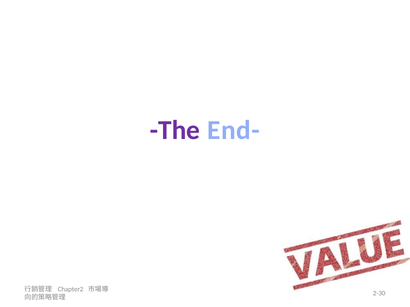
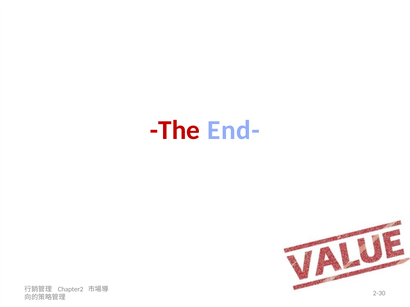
The colour: purple -> red (175, 130)
